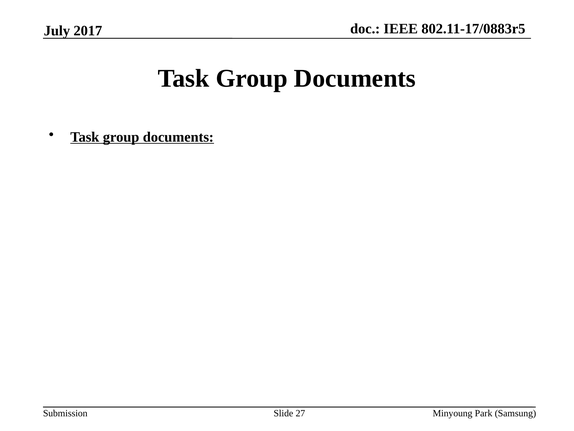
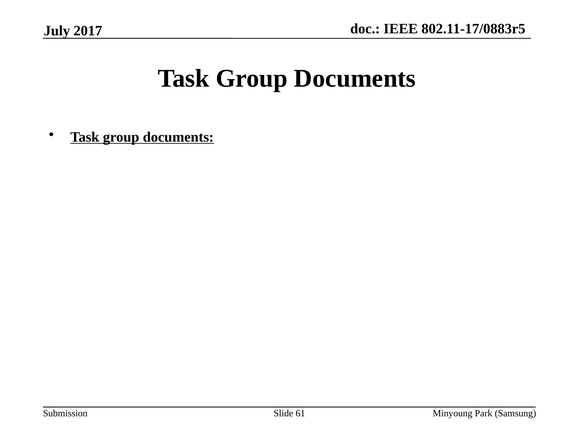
27: 27 -> 61 (300, 413)
